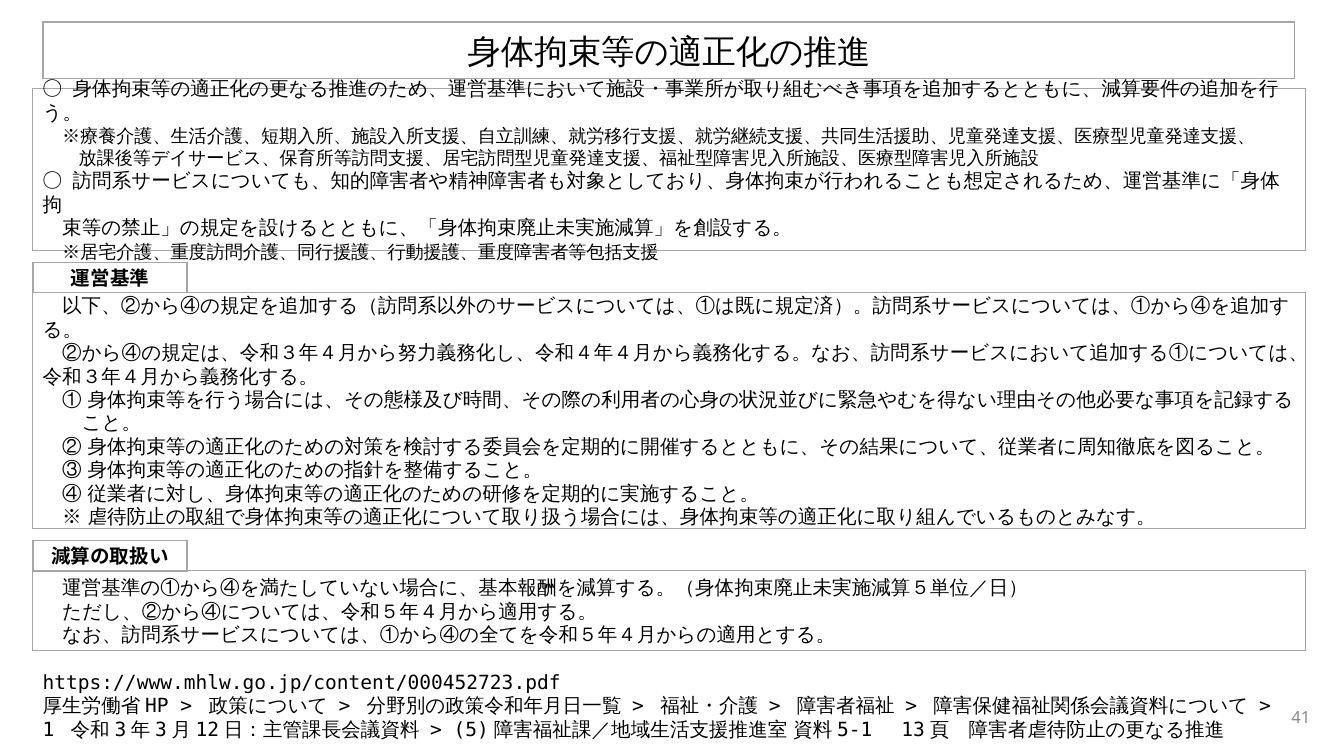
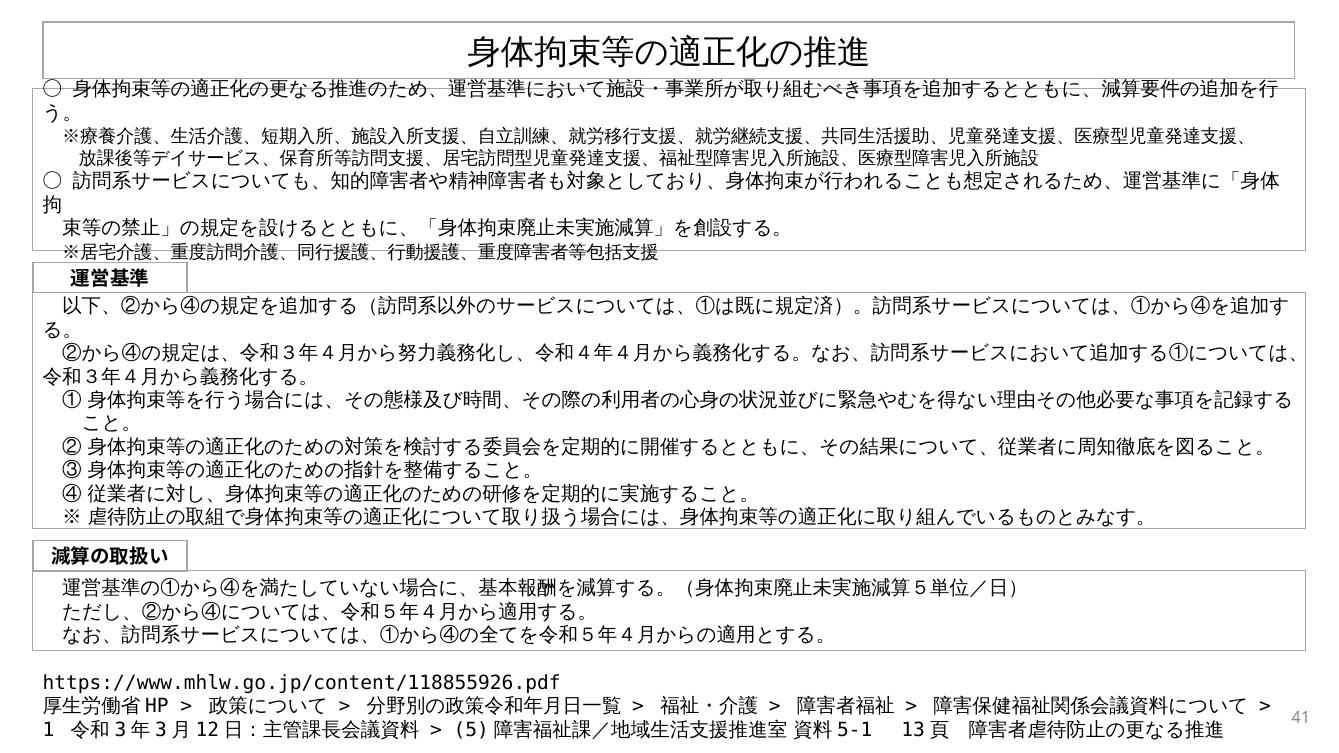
https://www.mhlw.go.jp/content/000452723.pdf: https://www.mhlw.go.jp/content/000452723.pdf -> https://www.mhlw.go.jp/content/118855926.pdf (302, 683)
